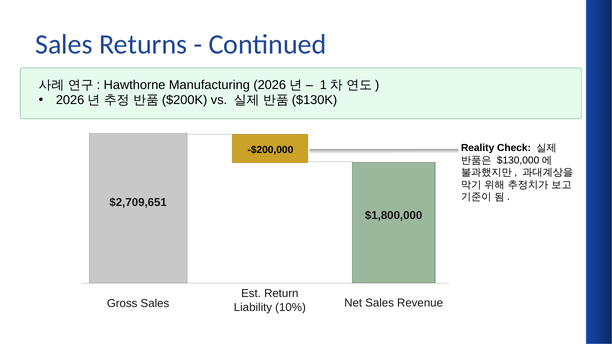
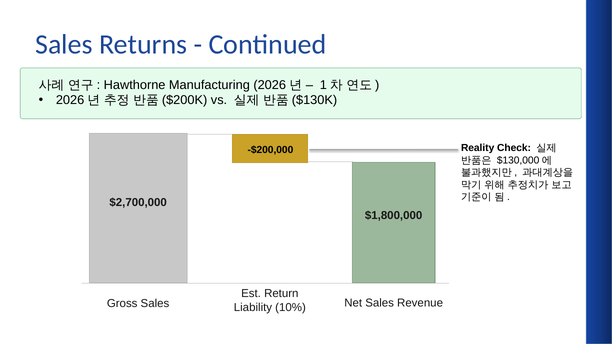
$2,709,651: $2,709,651 -> $2,700,000 (138, 203)
